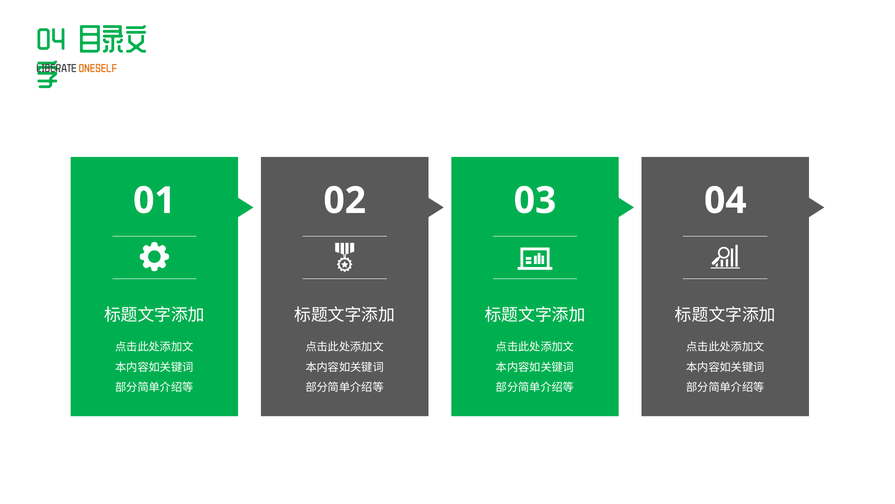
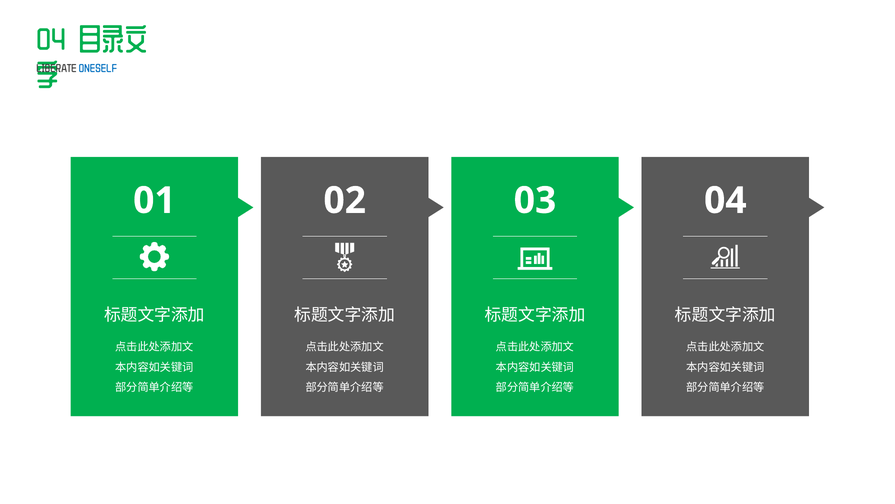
ONESELF colour: orange -> blue (98, 68)
